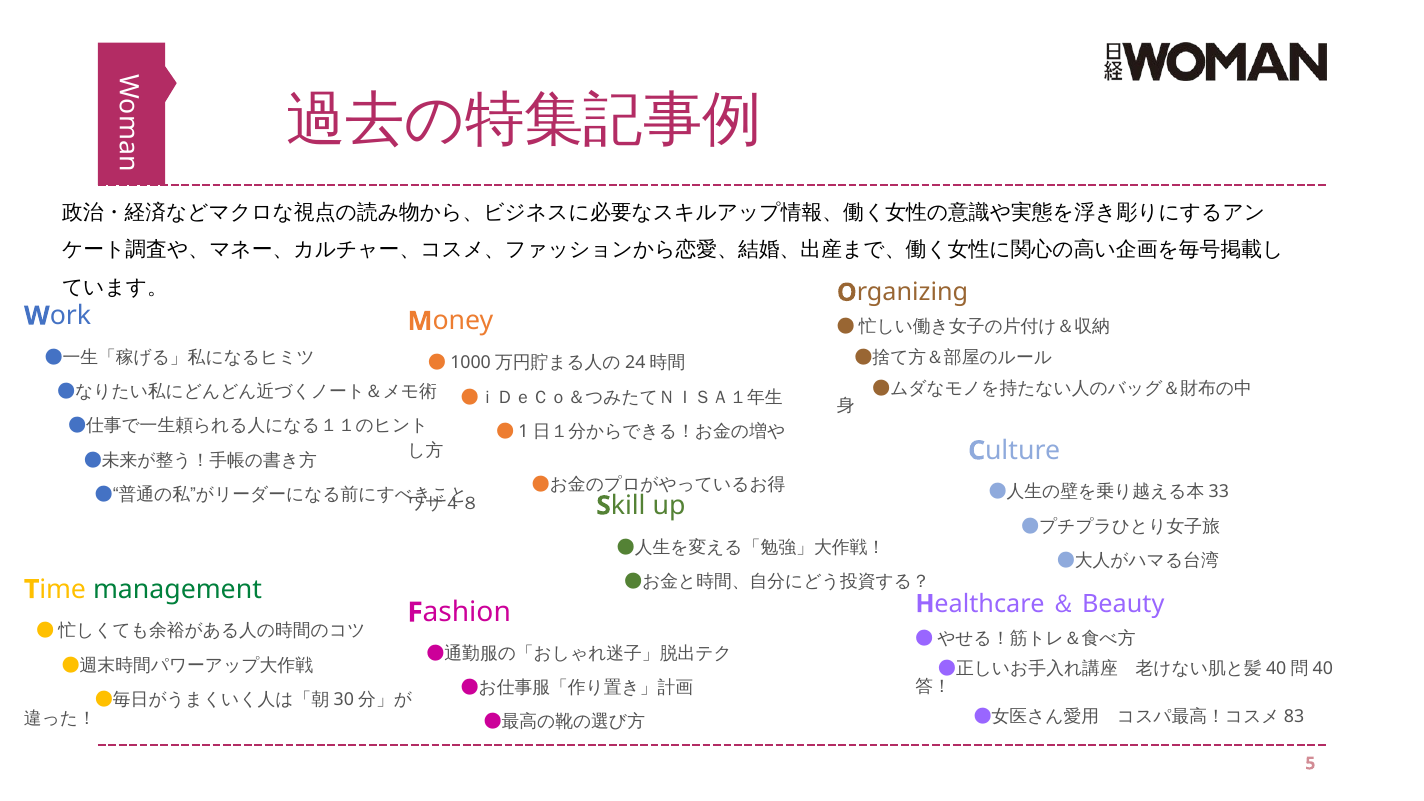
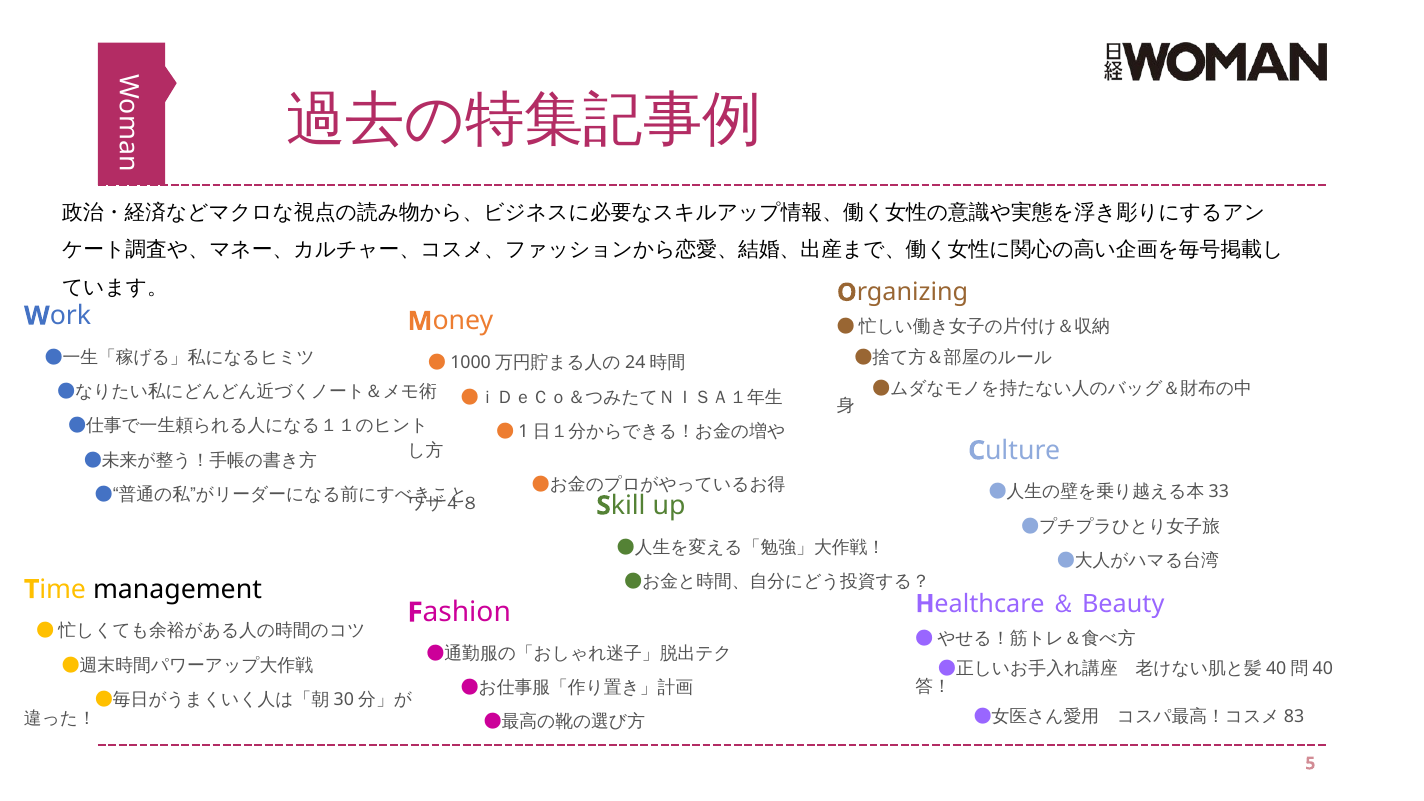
management colour: green -> black (177, 589)
